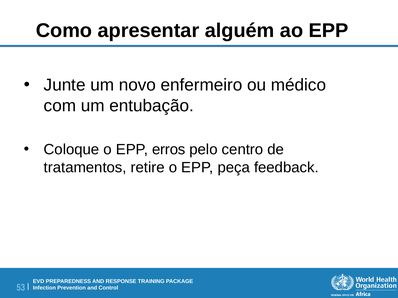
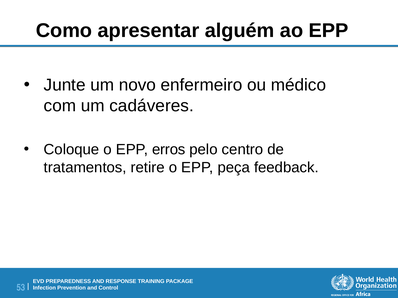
entubação: entubação -> cadáveres (152, 106)
